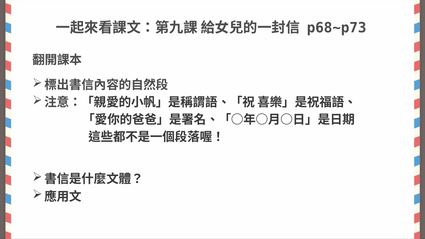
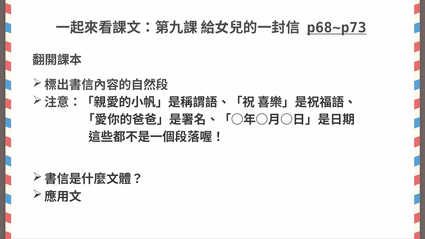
p68~p73 underline: none -> present (337, 28)
